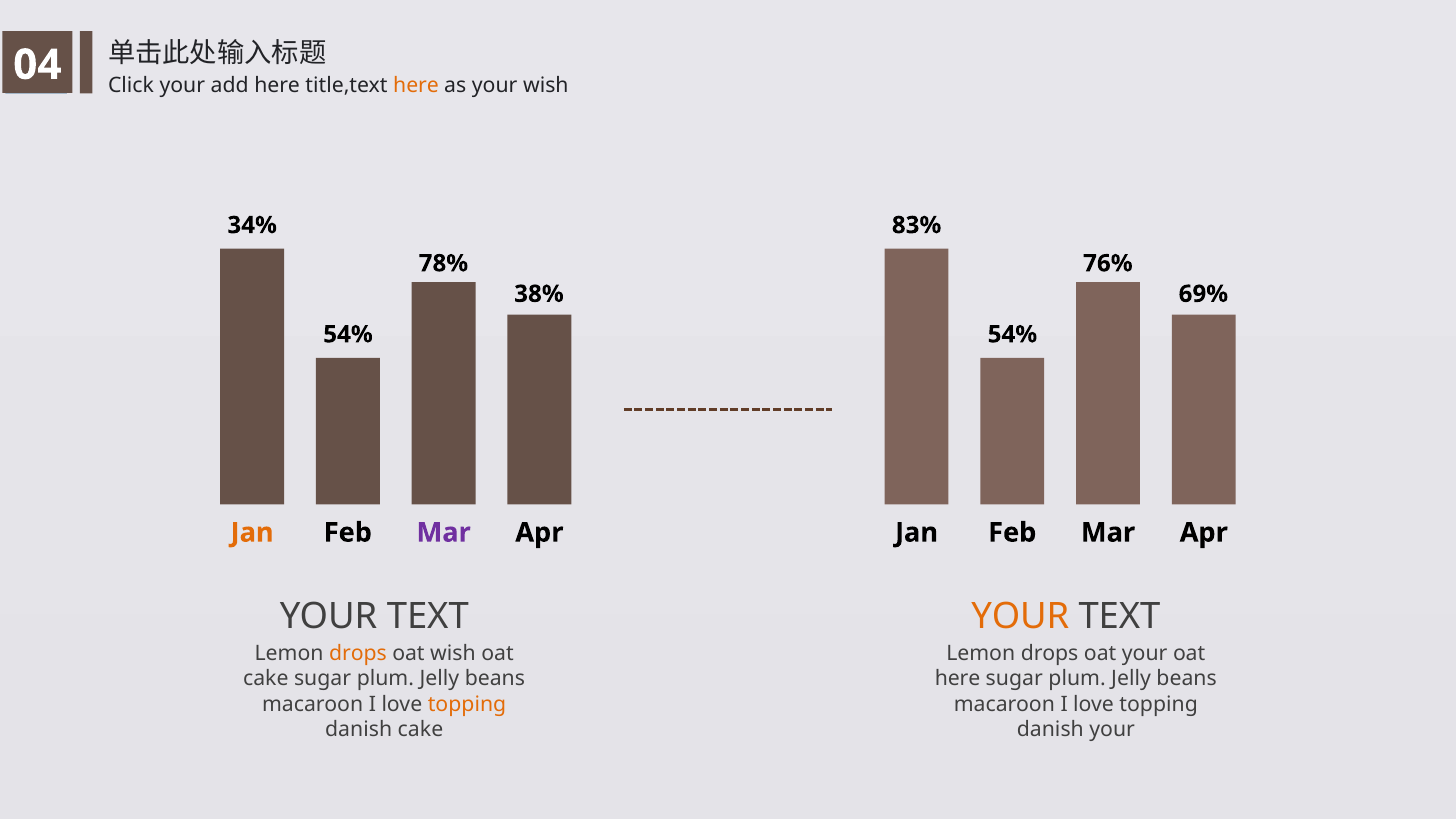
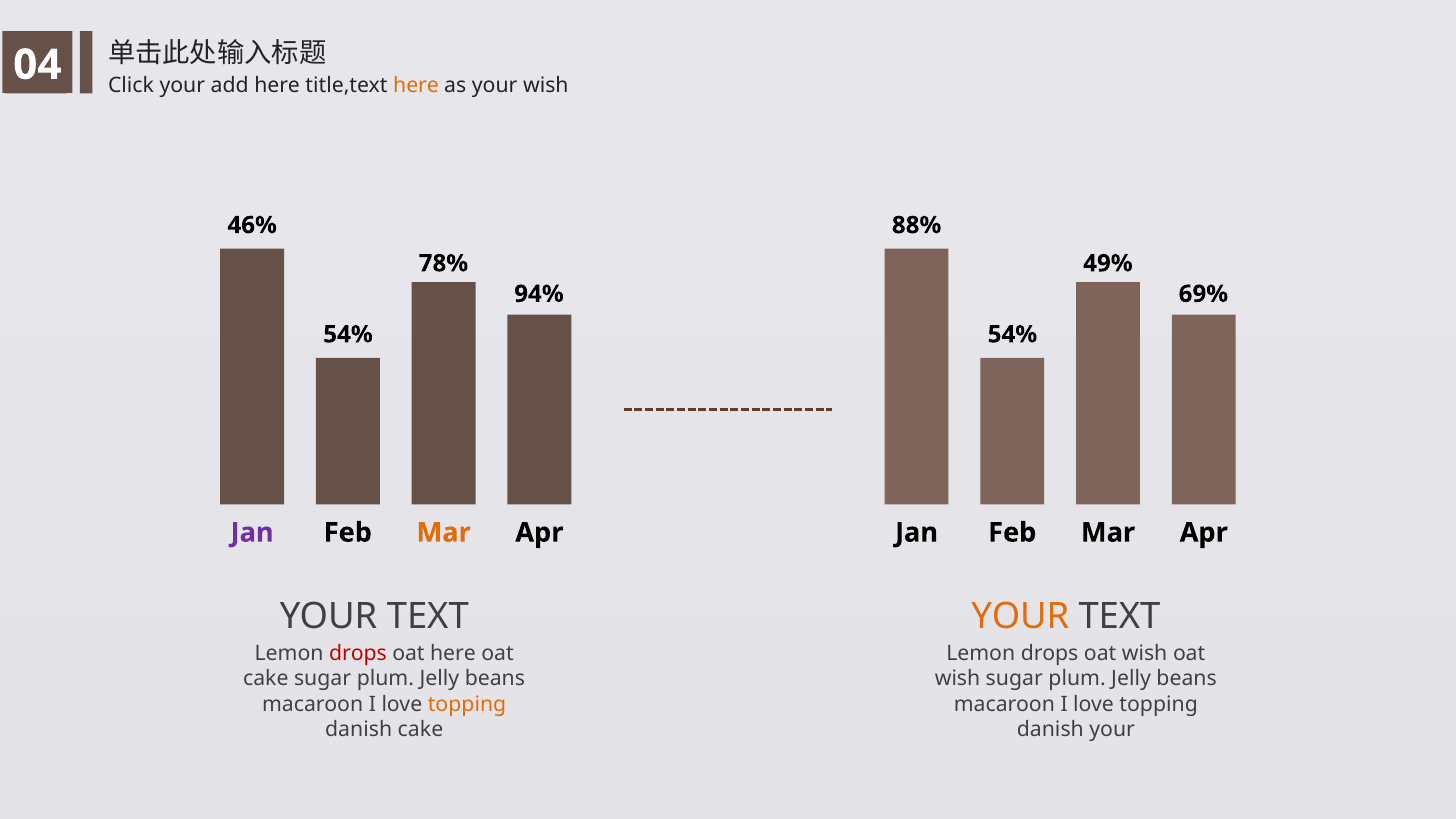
34%: 34% -> 46% (252, 225)
83%: 83% -> 88% (917, 225)
76%: 76% -> 49% (1108, 263)
38%: 38% -> 94% (539, 294)
Jan colour: orange -> purple (252, 533)
Mar colour: purple -> orange (444, 533)
drops colour: orange -> red (358, 653)
oat wish: wish -> here (453, 653)
drops oat your: your -> wish (1145, 653)
here: here -> wish (958, 678)
